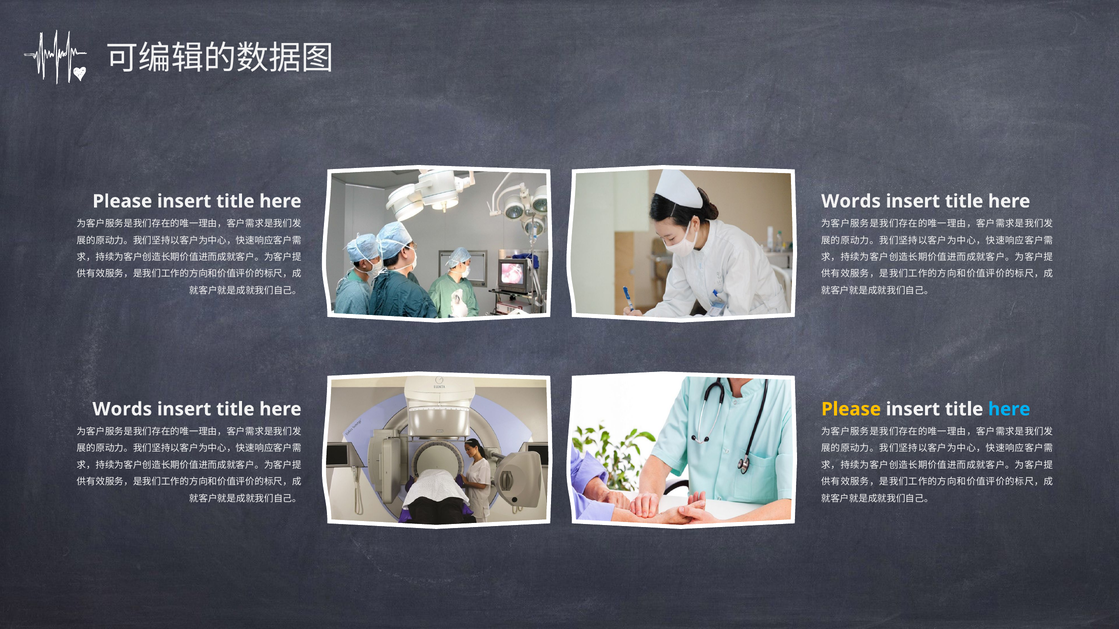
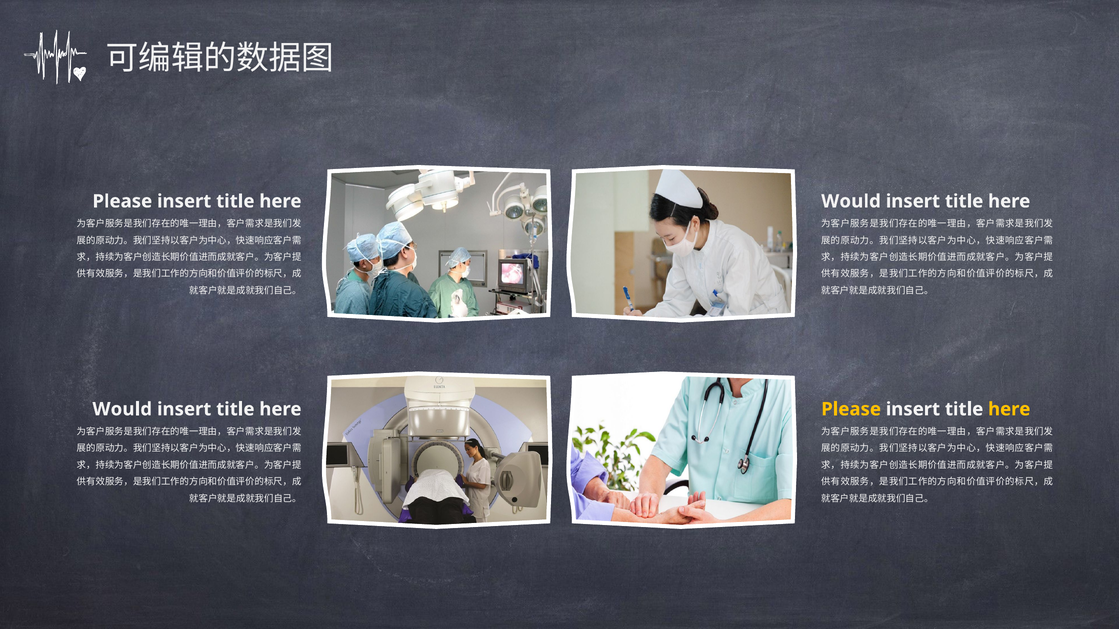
Words: Words -> Would (851, 201)
Words: Words -> Would (122, 409)
here colour: light blue -> yellow (1009, 409)
